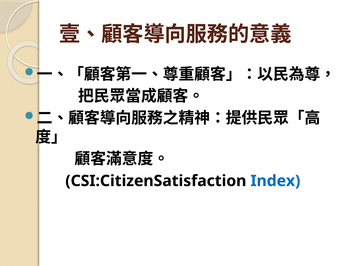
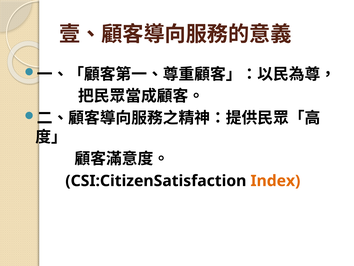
Index colour: blue -> orange (275, 181)
